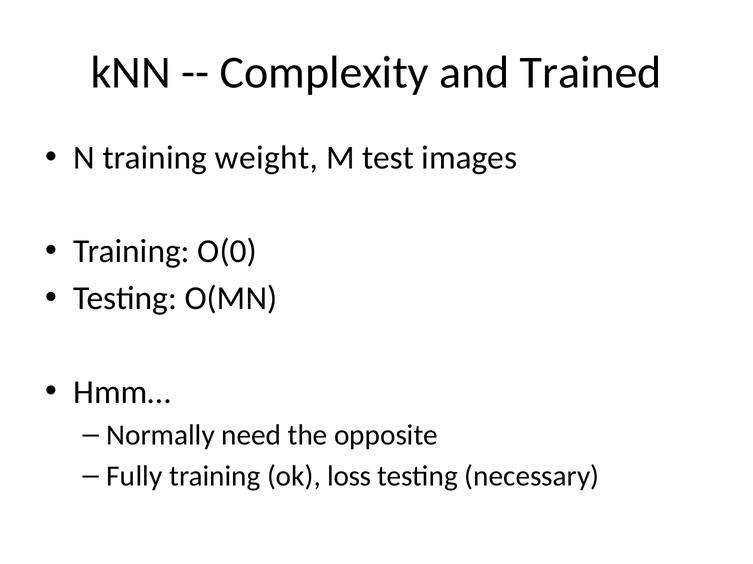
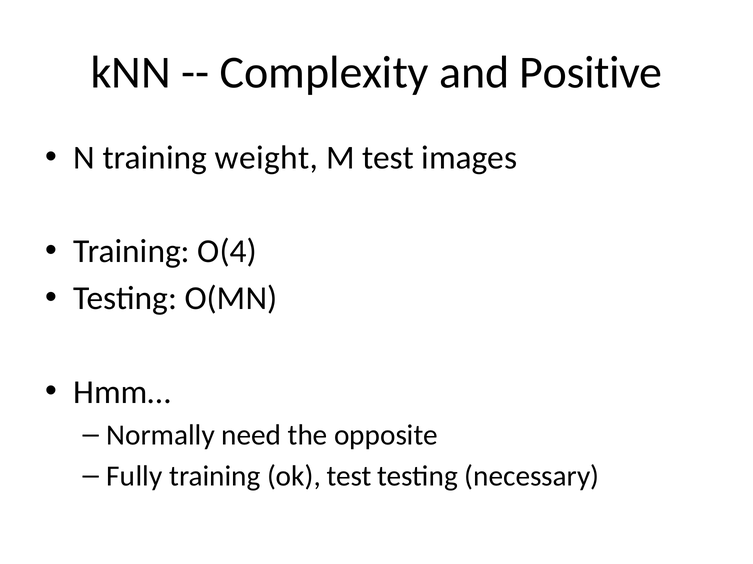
Trained: Trained -> Positive (591, 73)
O(0: O(0 -> O(4 (227, 252)
ok loss: loss -> test (349, 477)
